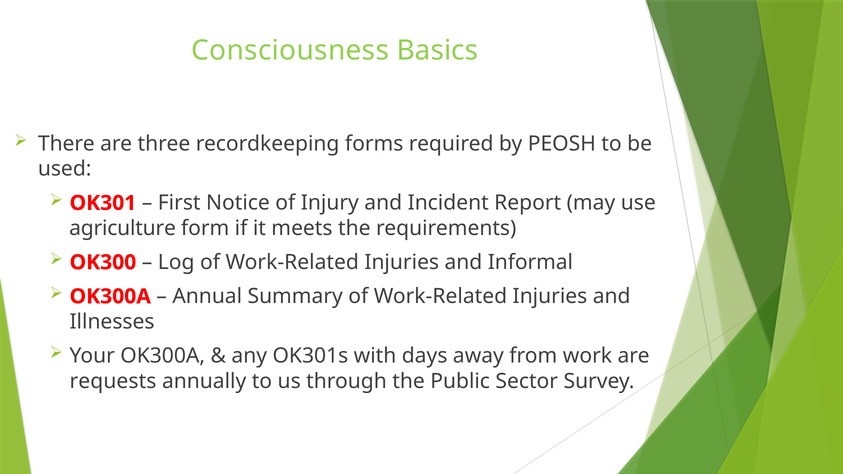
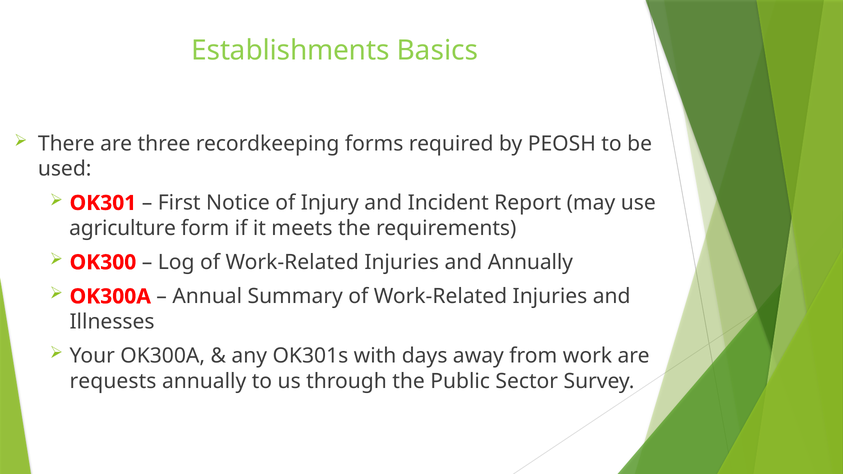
Consciousness: Consciousness -> Establishments (290, 50)
and Informal: Informal -> Annually (530, 262)
